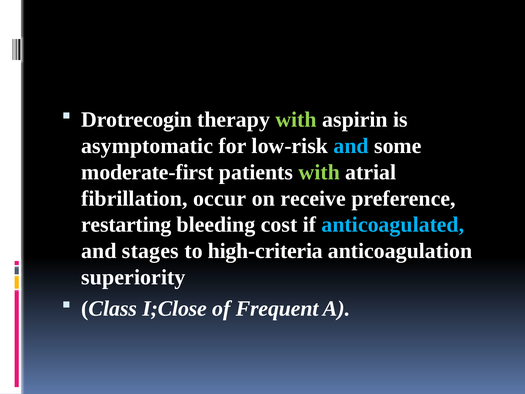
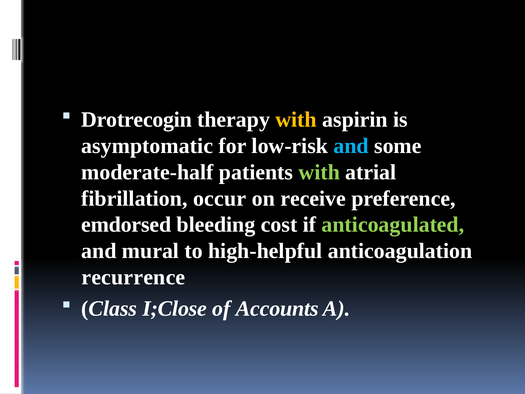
with colour: light green -> yellow (296, 120)
moderate-first: moderate-first -> moderate-half (147, 172)
restarting: restarting -> emdorsed (126, 225)
anticoagulated colour: light blue -> light green (393, 225)
stages: stages -> mural (150, 251)
high-criteria: high-criteria -> high-helpful (265, 251)
superiority: superiority -> recurrence (133, 277)
Frequent: Frequent -> Accounts (277, 308)
